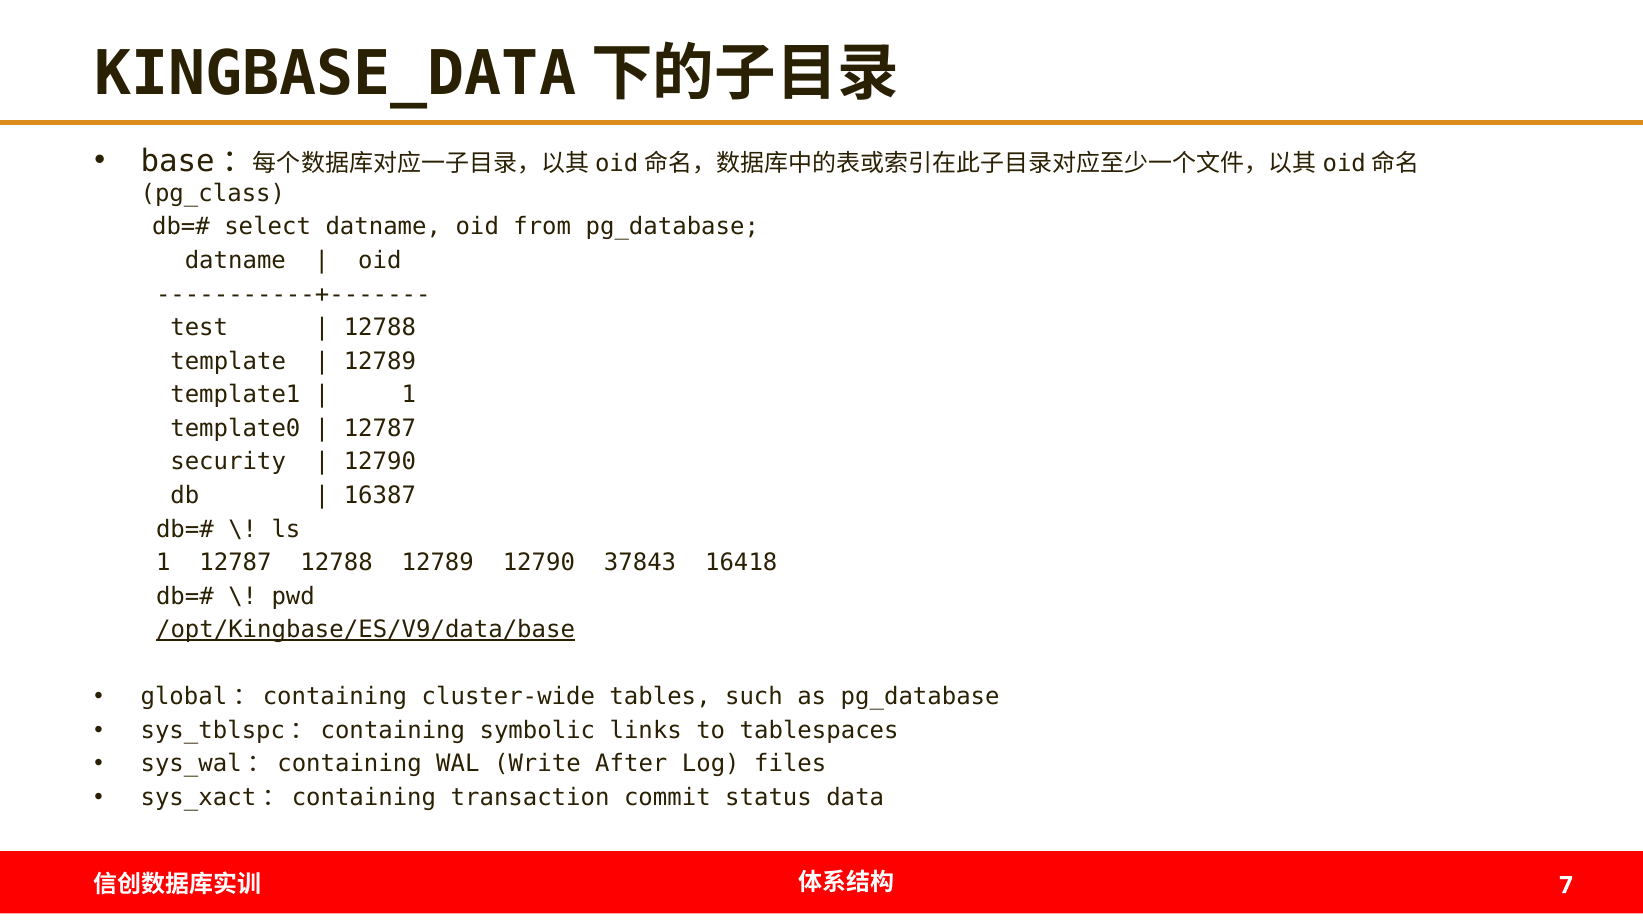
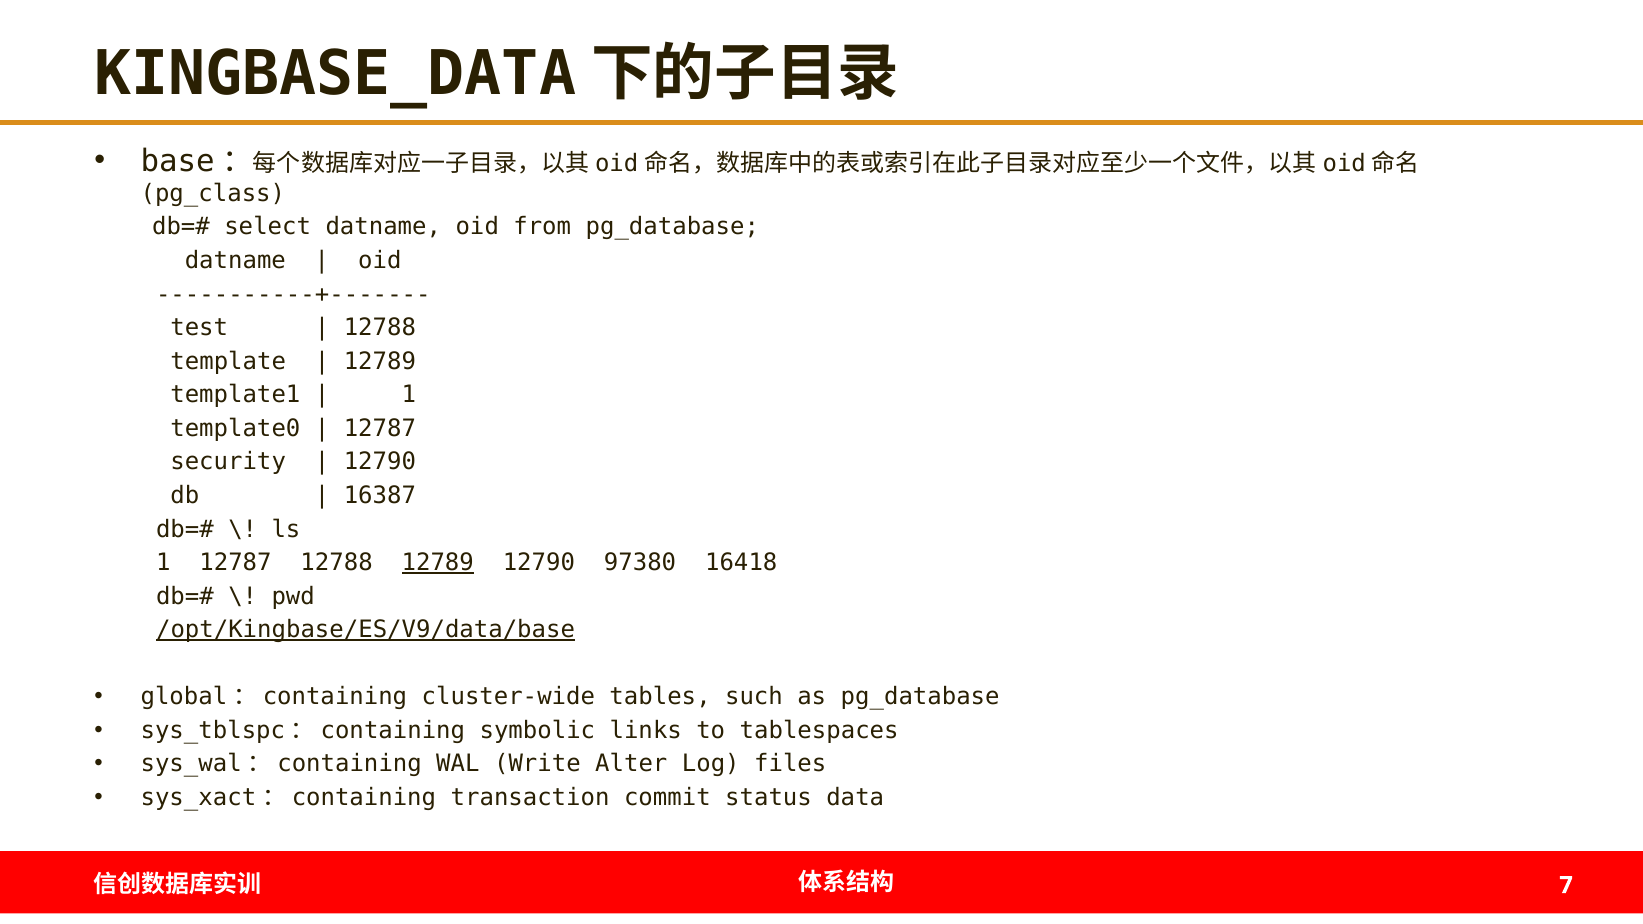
12789 underline: none -> present (438, 563)
37843: 37843 -> 97380 (640, 563)
After: After -> Alter (631, 764)
